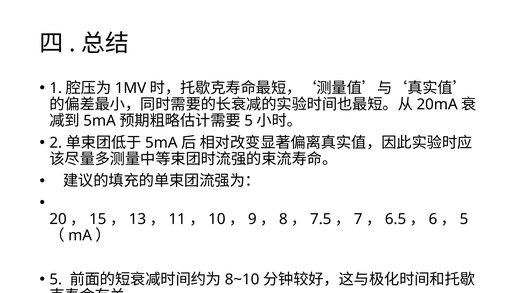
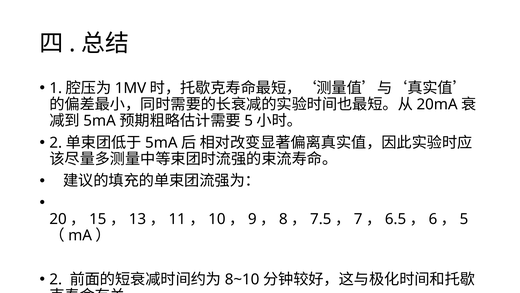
5: 5 -> 2 (56, 279)
